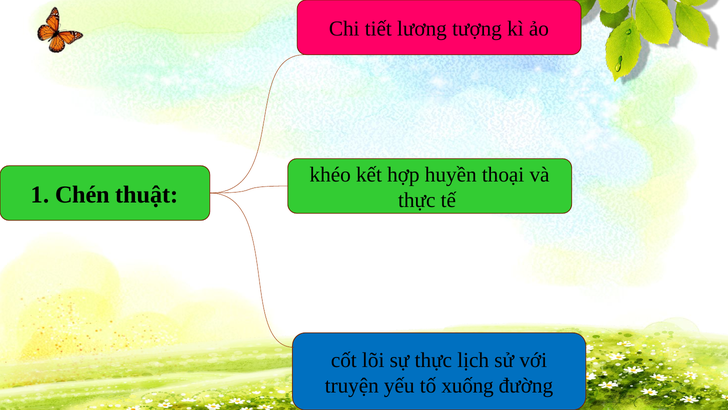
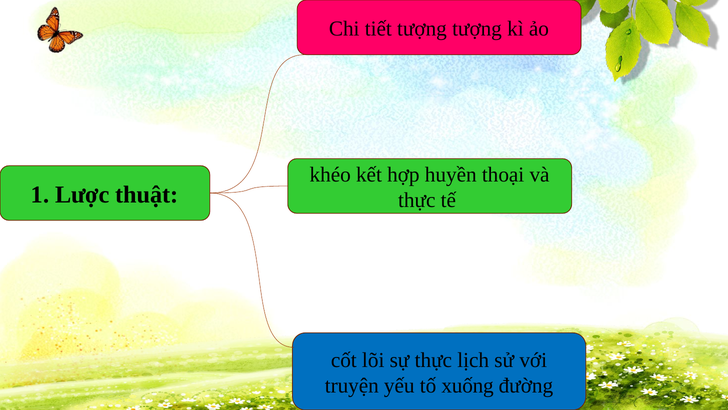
tiết lương: lương -> tượng (422, 29)
Chén: Chén -> Lược (82, 194)
